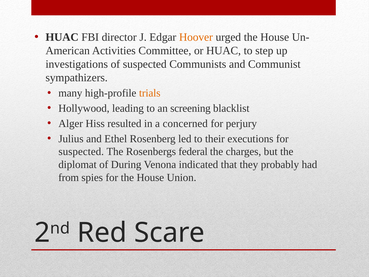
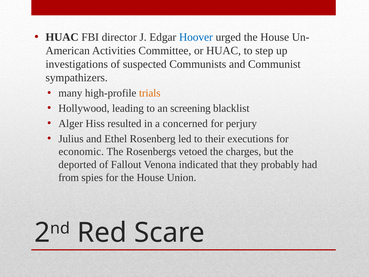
Hoover colour: orange -> blue (196, 37)
suspected: suspected -> economic (81, 151)
federal: federal -> vetoed (193, 151)
diplomat: diplomat -> deported (77, 164)
During: During -> Fallout (126, 164)
